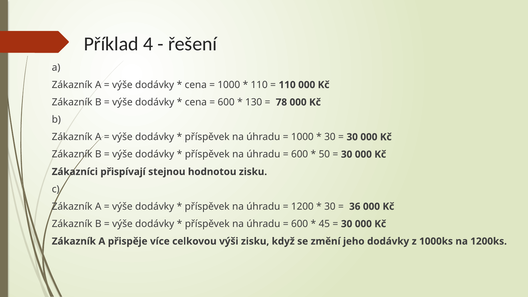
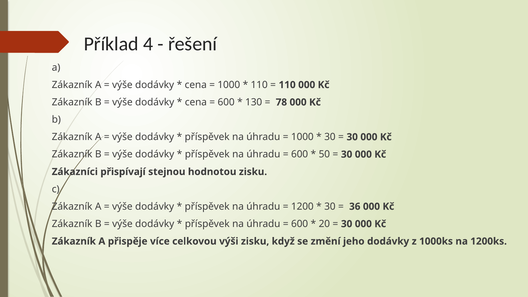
45: 45 -> 20 (324, 224)
